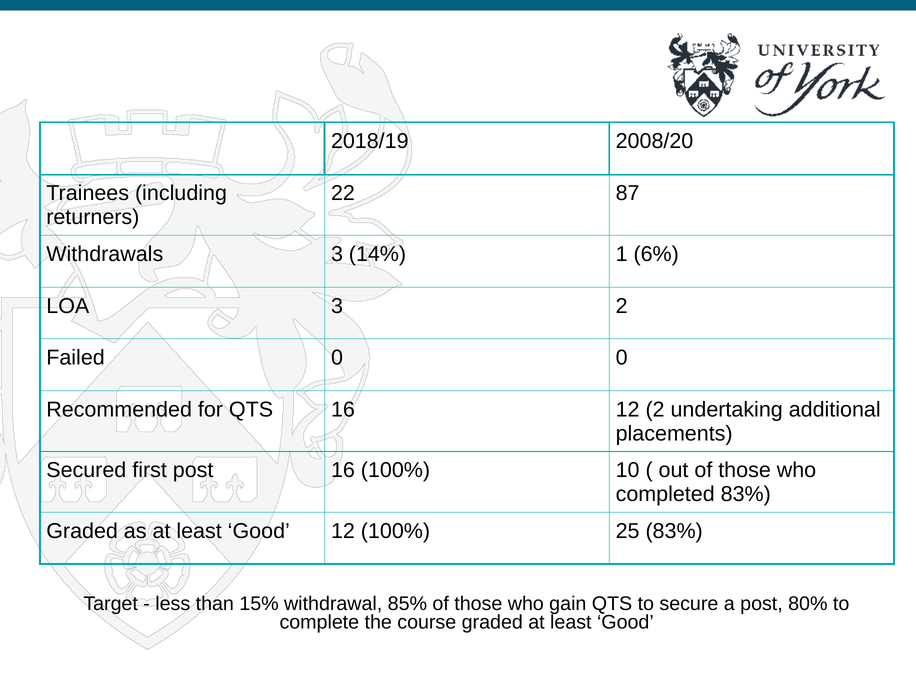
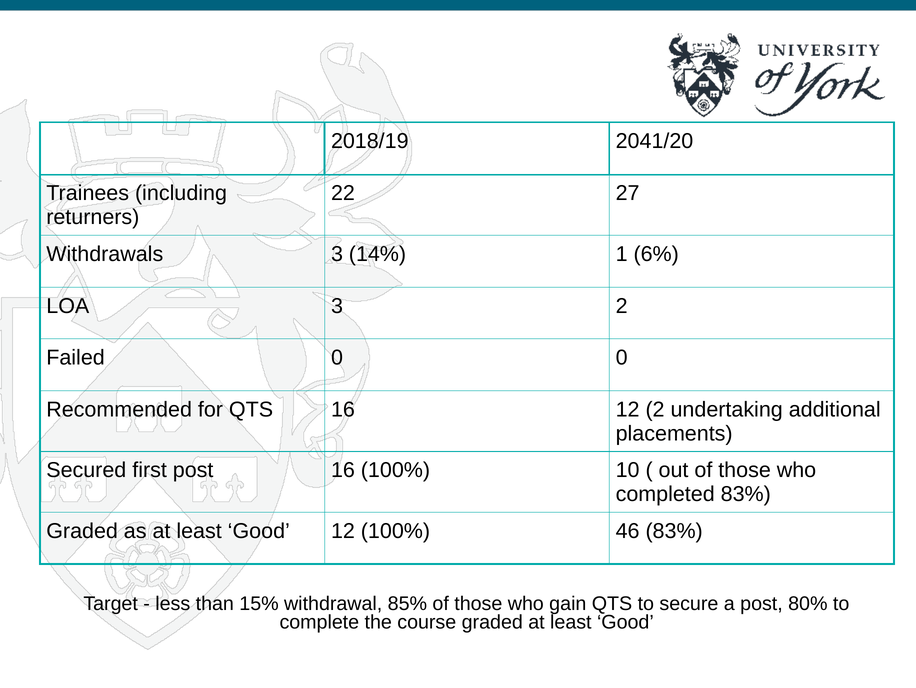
2008/20: 2008/20 -> 2041/20 (654, 141)
87: 87 -> 27 (628, 193)
25: 25 -> 46 (628, 531)
